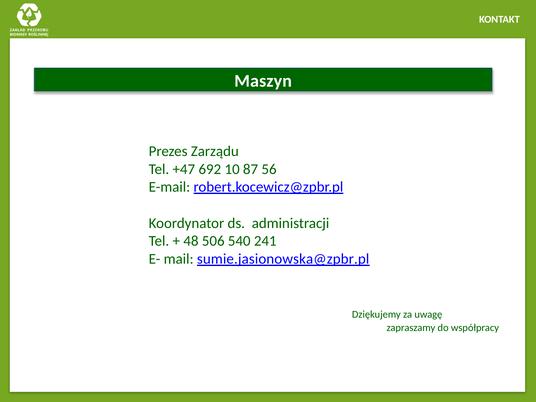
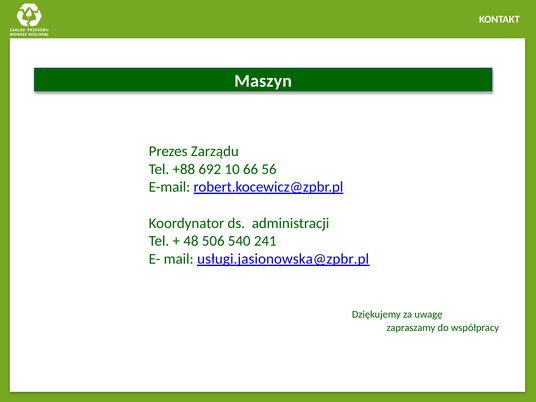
+47: +47 -> +88 (184, 169)
87: 87 -> 66 (251, 169)
sumie.jasionowska@zpbr.pl: sumie.jasionowska@zpbr.pl -> usługi.jasionowska@zpbr.pl (283, 259)
